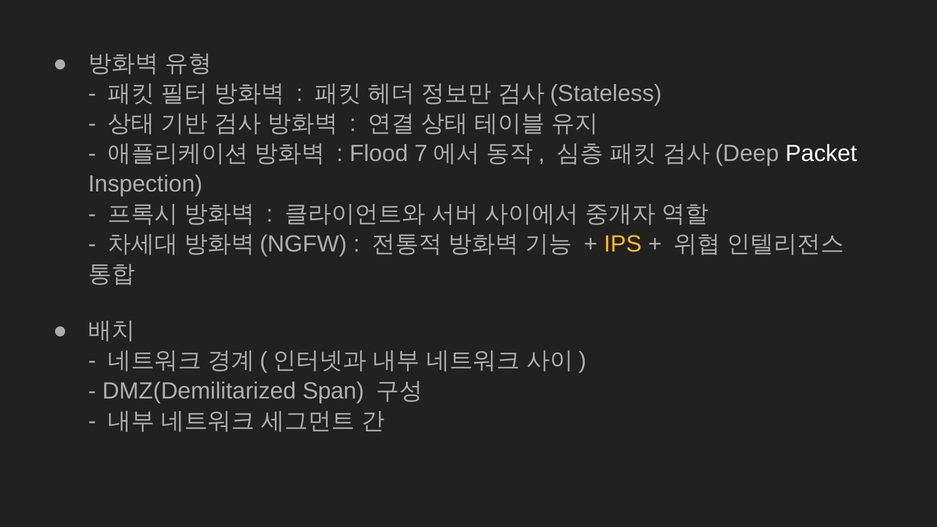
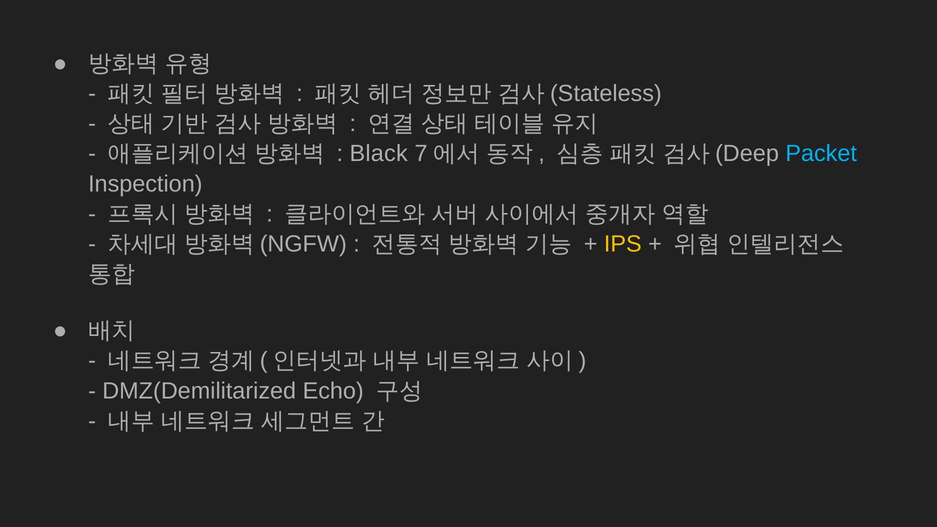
Flood: Flood -> Black (379, 154)
Packet colour: white -> light blue (821, 154)
Span: Span -> Echo (333, 391)
